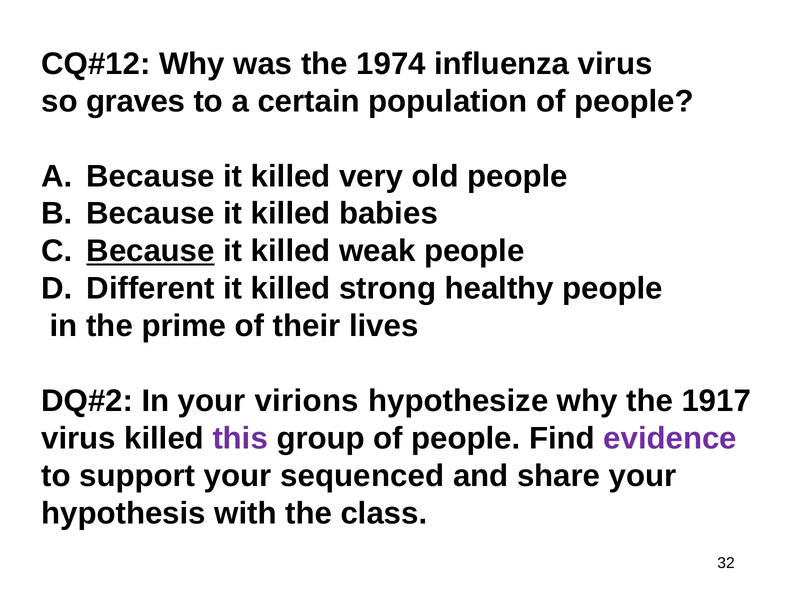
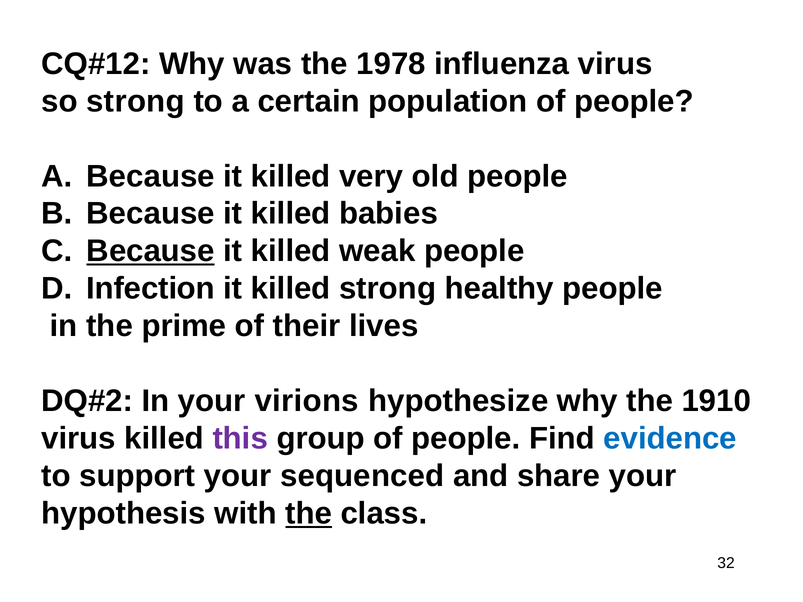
1974: 1974 -> 1978 (391, 64)
so graves: graves -> strong (135, 101)
Different: Different -> Infection (151, 289)
1917: 1917 -> 1910 (716, 401)
evidence colour: purple -> blue (670, 439)
the underline: none -> present (309, 514)
